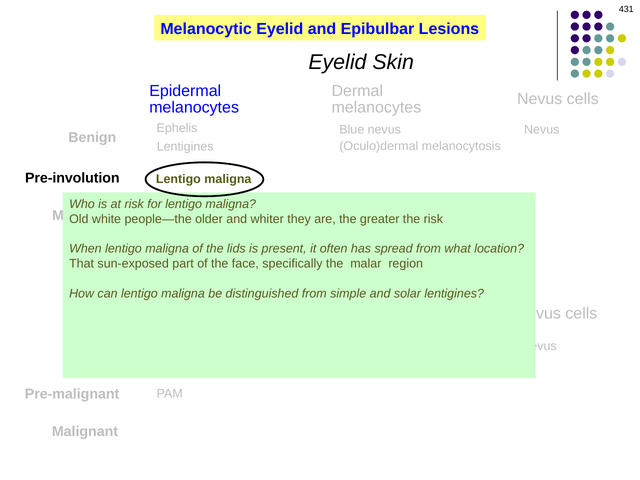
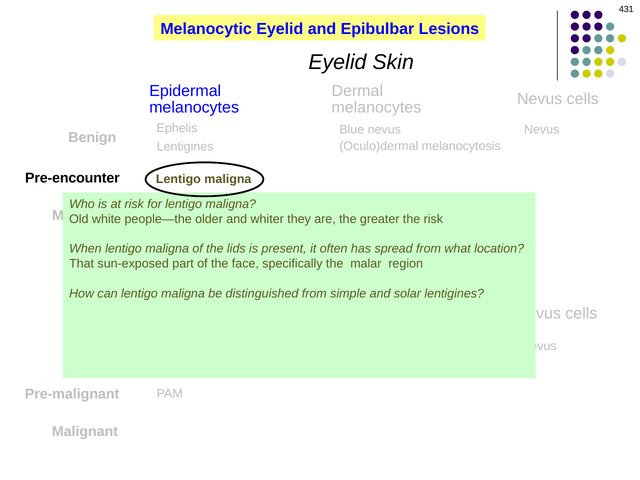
Pre-involution: Pre-involution -> Pre-encounter (72, 178)
